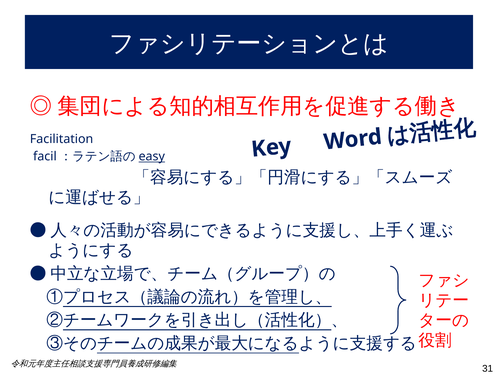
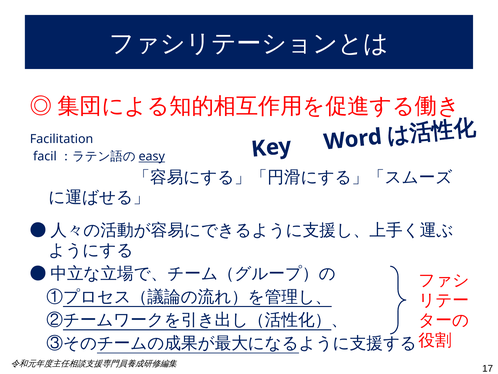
31: 31 -> 17 (488, 368)
